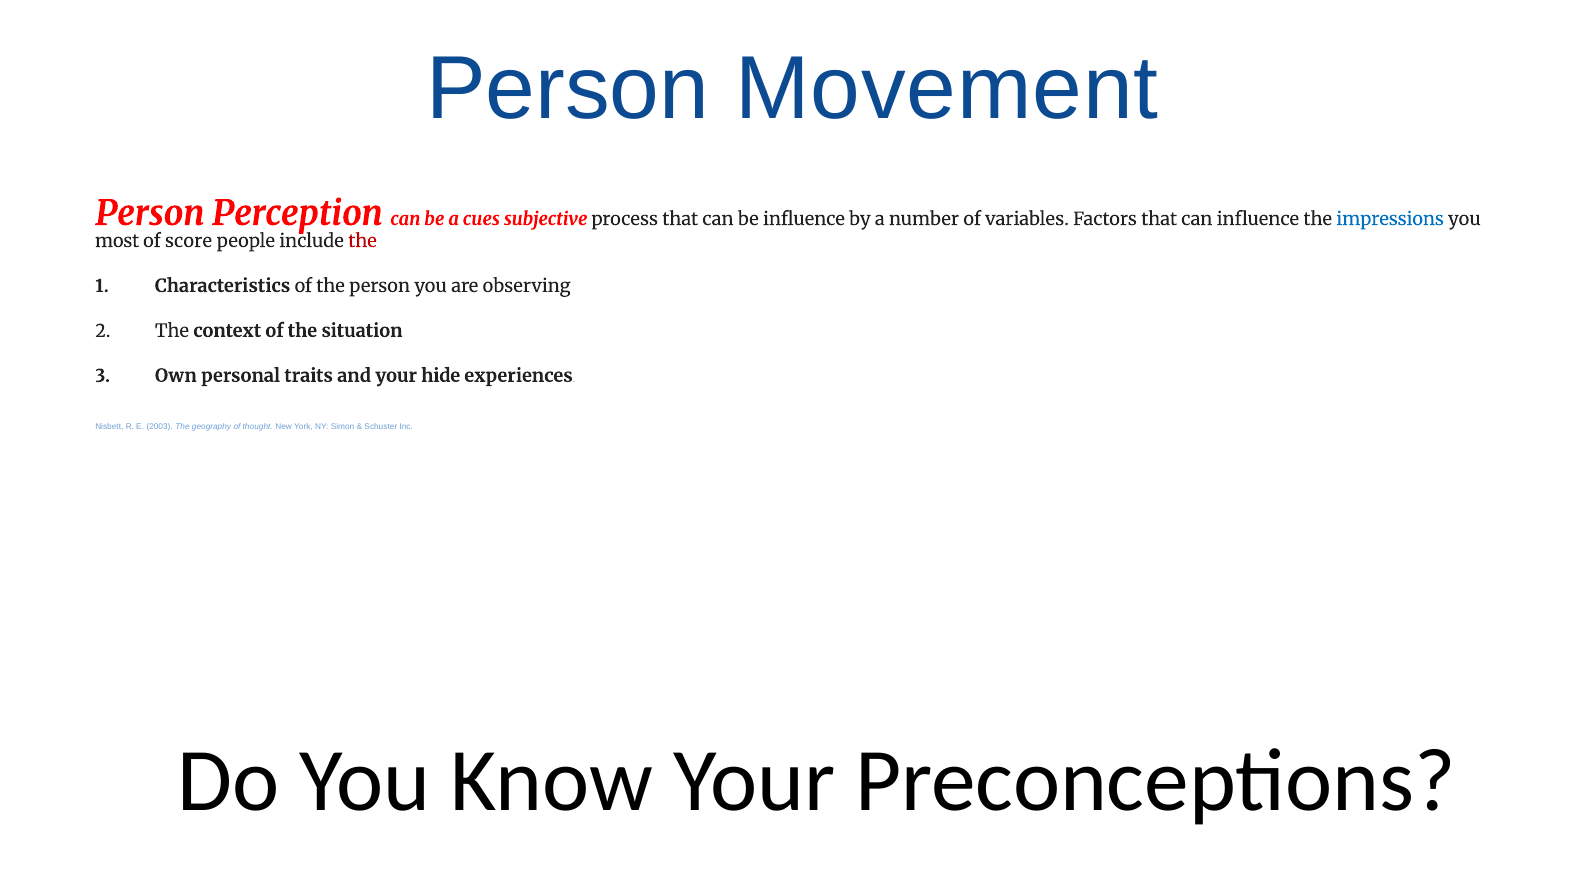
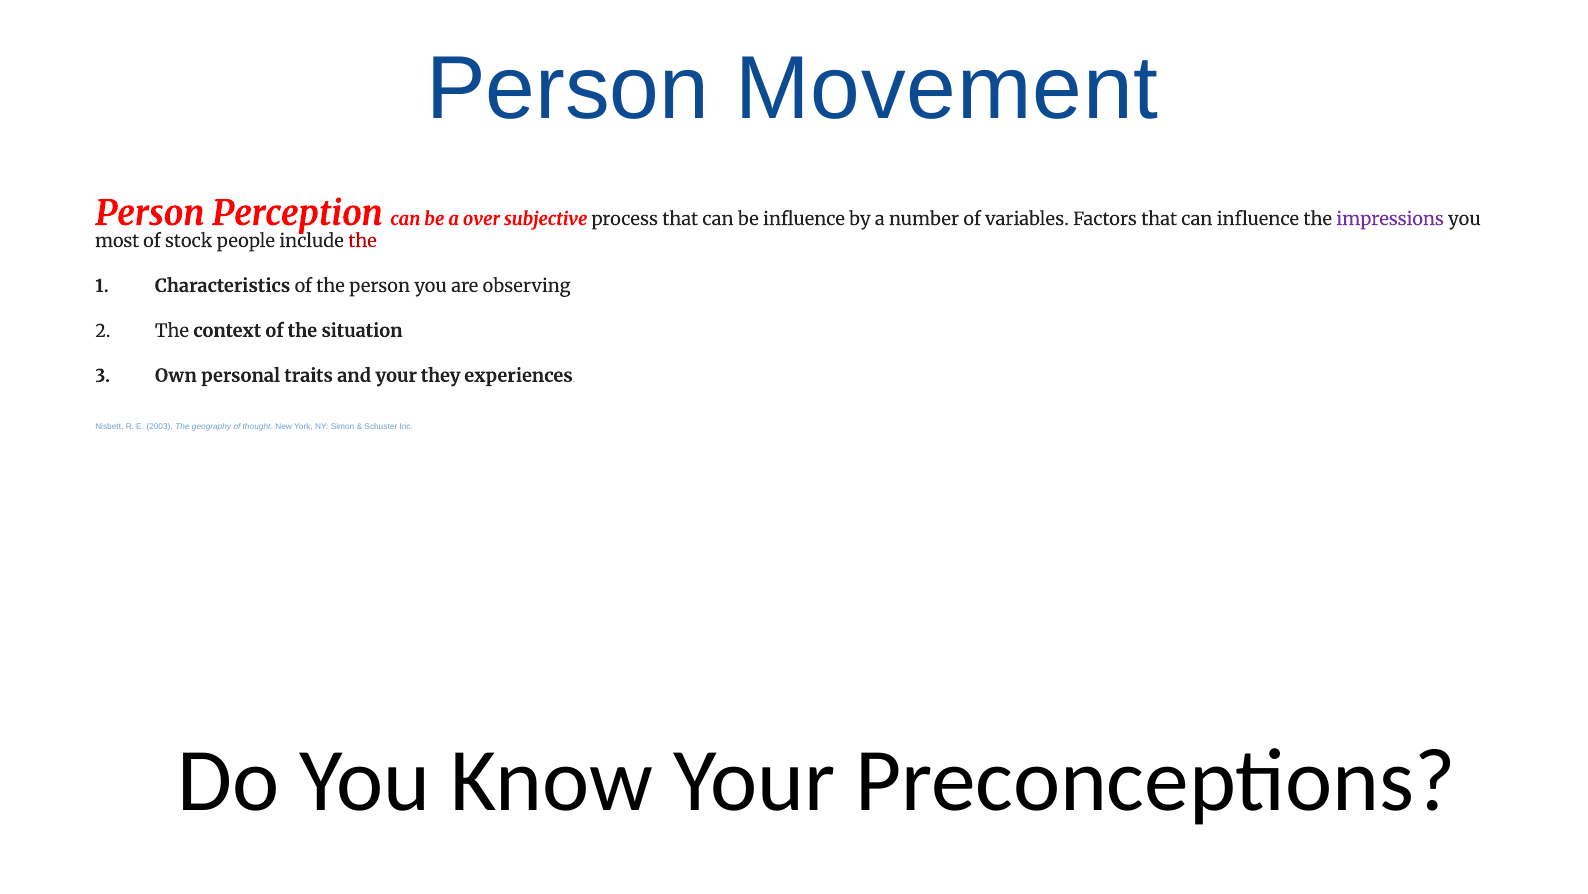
cues: cues -> over (481, 219)
impressions colour: blue -> purple (1390, 219)
score: score -> stock (189, 241)
hide: hide -> they (441, 376)
